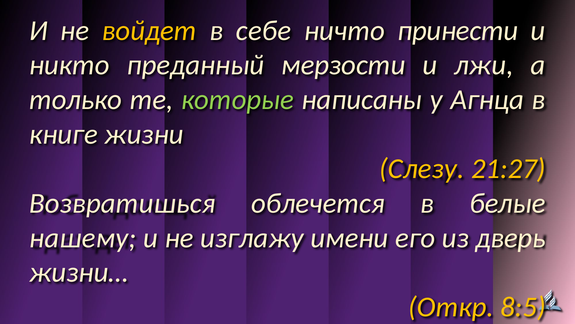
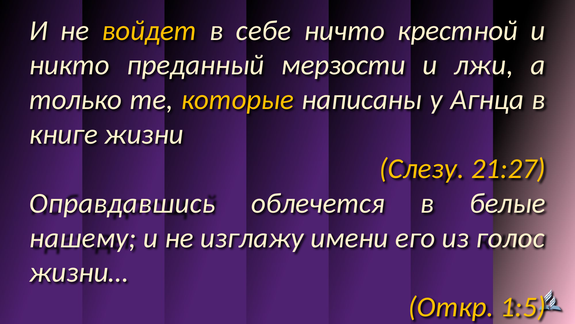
принести: принести -> крестной (458, 30)
которые colour: light green -> yellow (237, 99)
Возвратишься: Возвратишься -> Оправдавшись (122, 203)
дверь: дверь -> голос (510, 237)
8:5: 8:5 -> 1:5 (523, 306)
